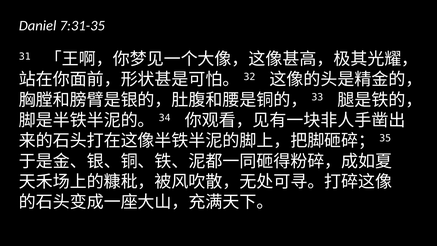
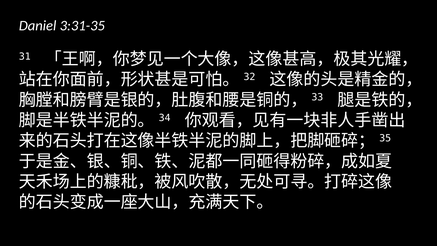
7:31-35: 7:31-35 -> 3:31-35 (82, 26)
